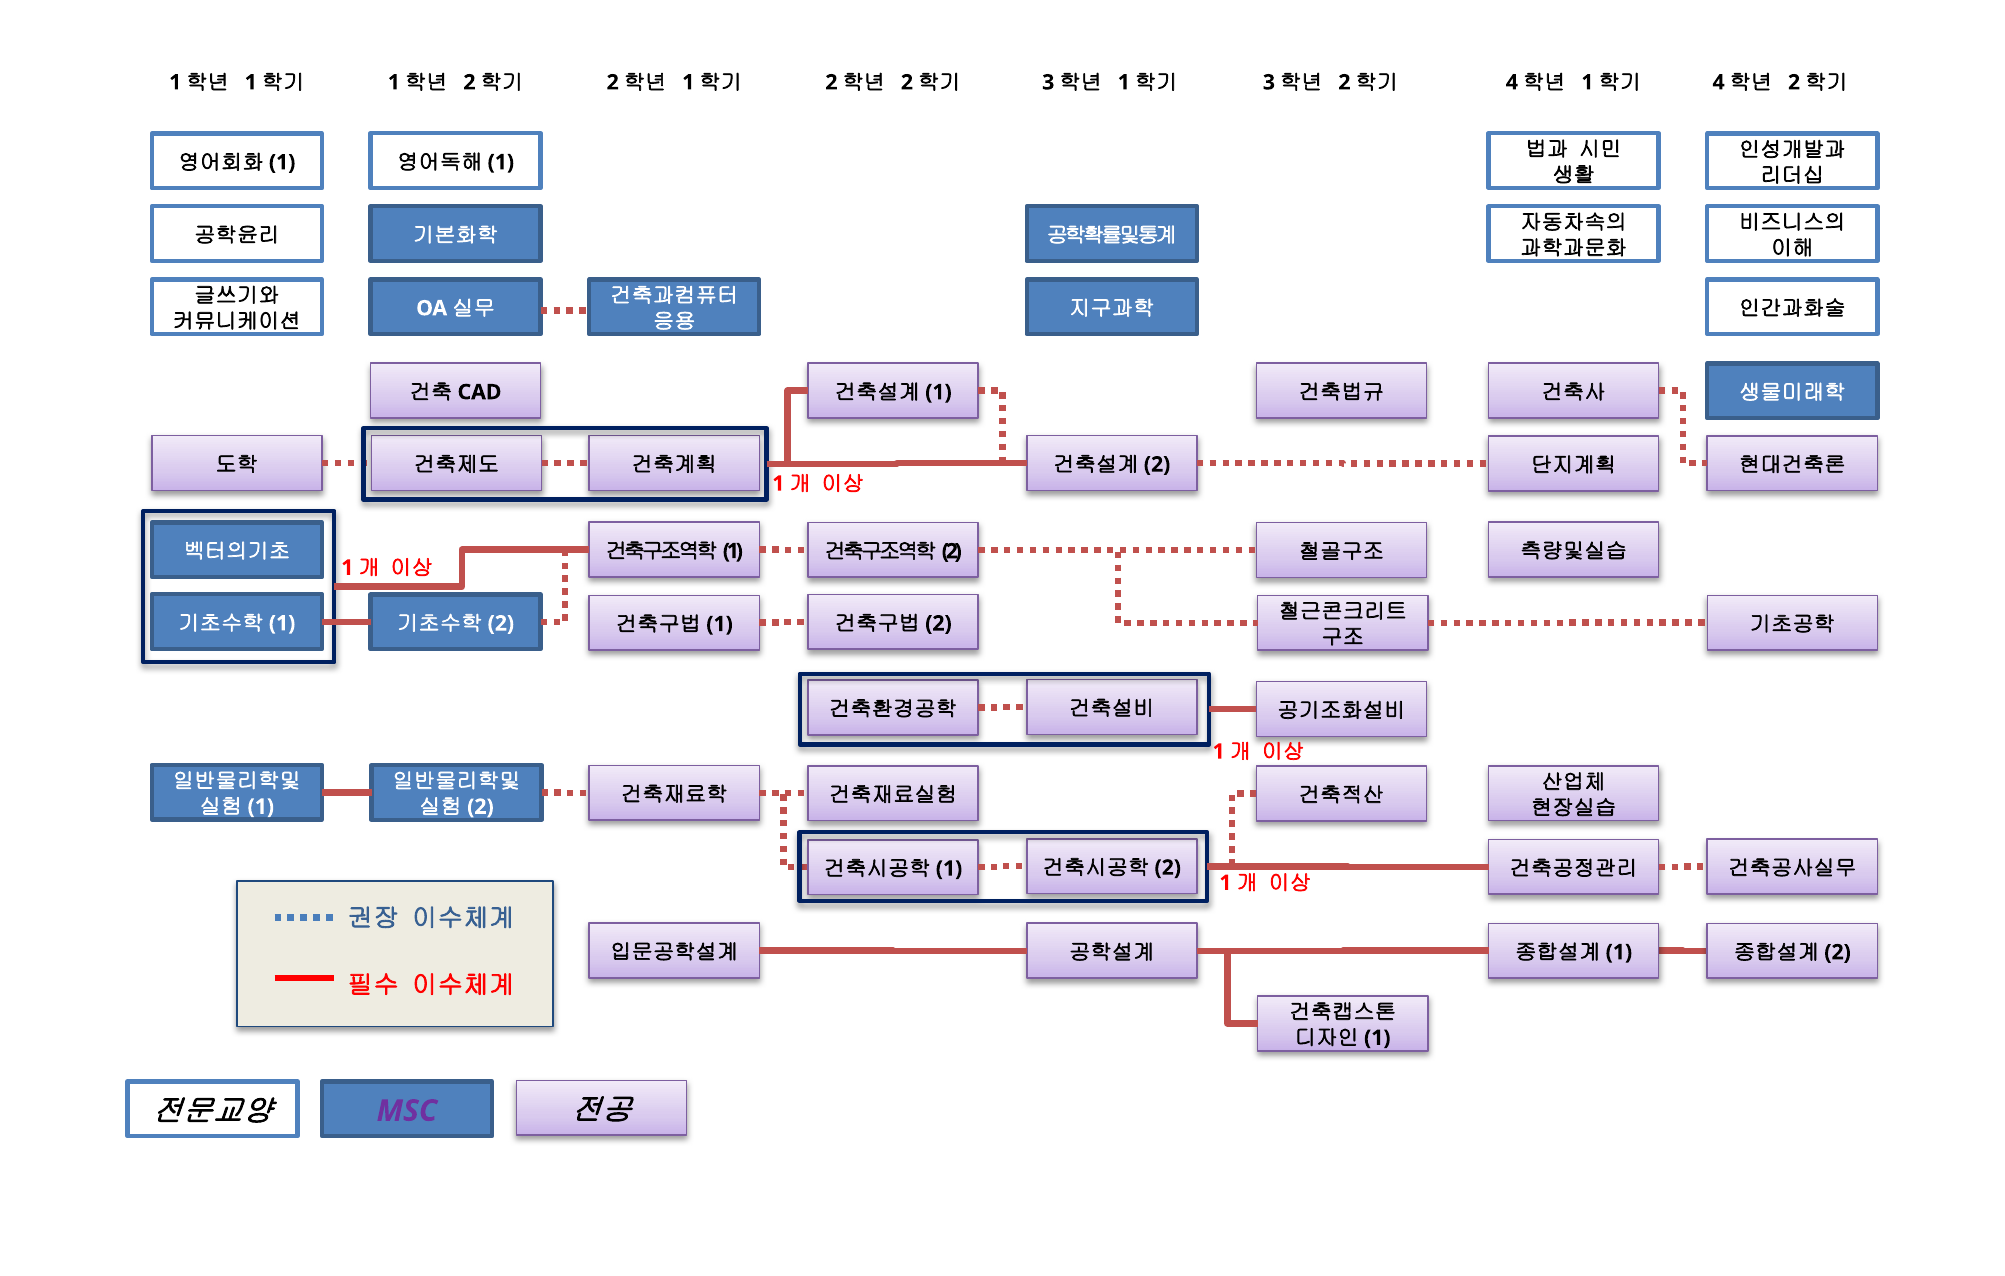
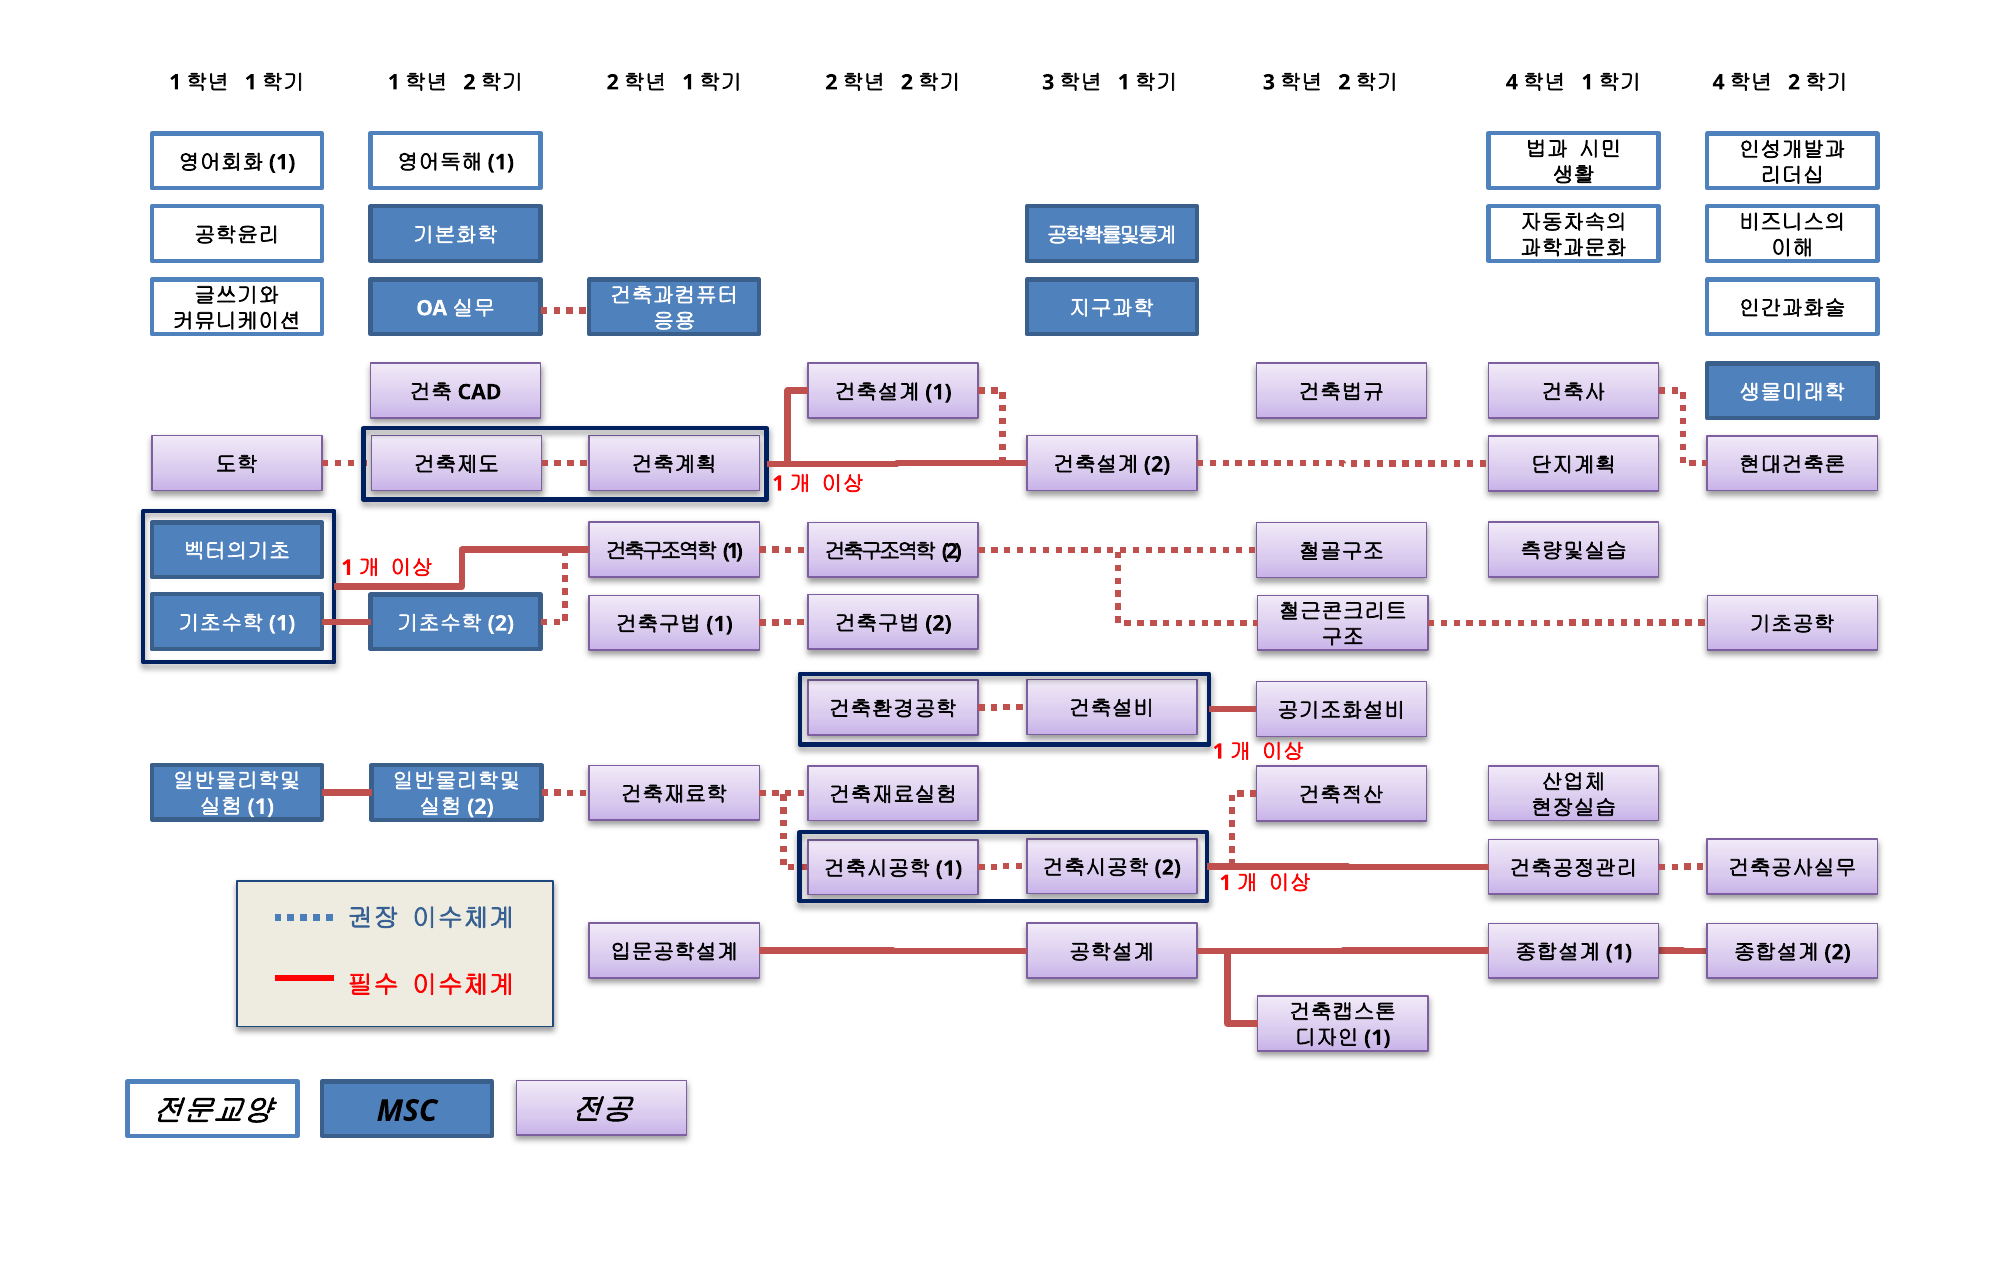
MSC colour: purple -> black (407, 1111)
